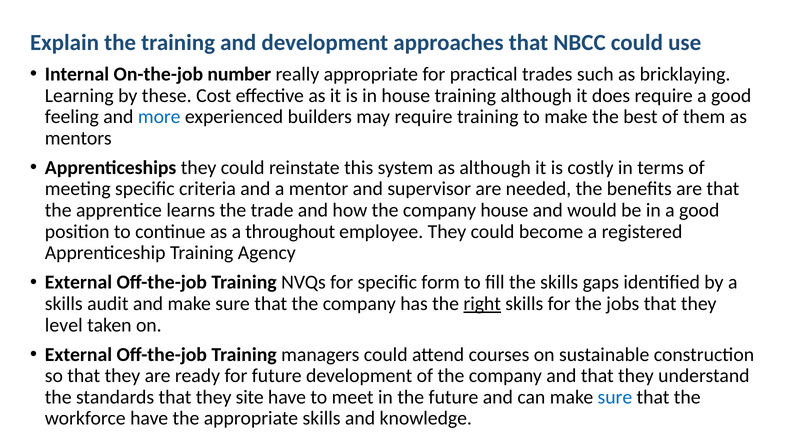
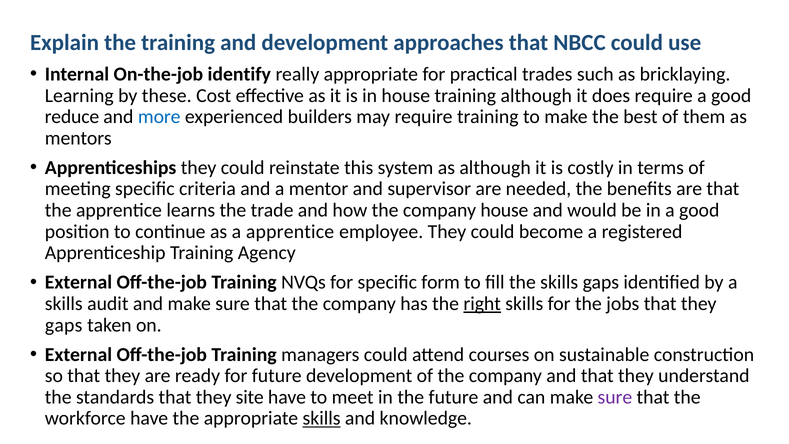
number: number -> identify (239, 74)
feeling: feeling -> reduce (72, 117)
a throughout: throughout -> apprentice (290, 231)
level: level -> gaps (64, 325)
sure colour: blue -> purple (615, 397)
skills underline: none -> present (322, 418)
